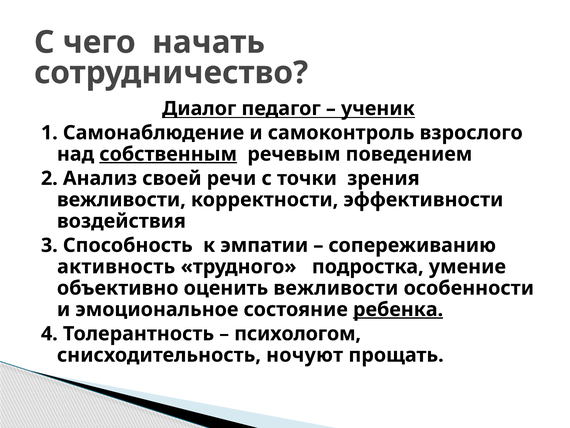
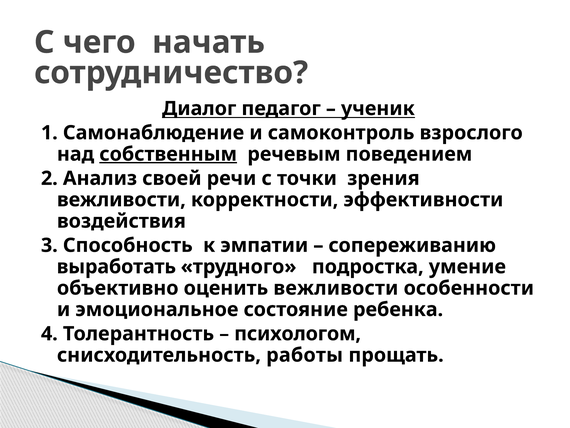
активность: активность -> выработать (116, 266)
ребенка underline: present -> none (398, 309)
ночуют: ночуют -> работы (305, 355)
